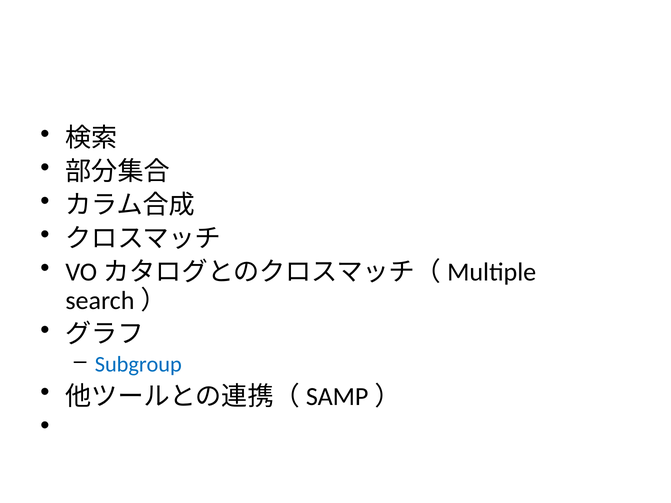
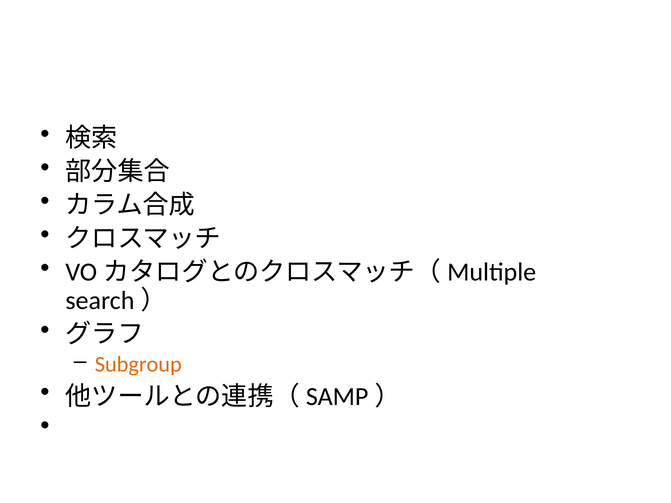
Subgroup colour: blue -> orange (138, 365)
